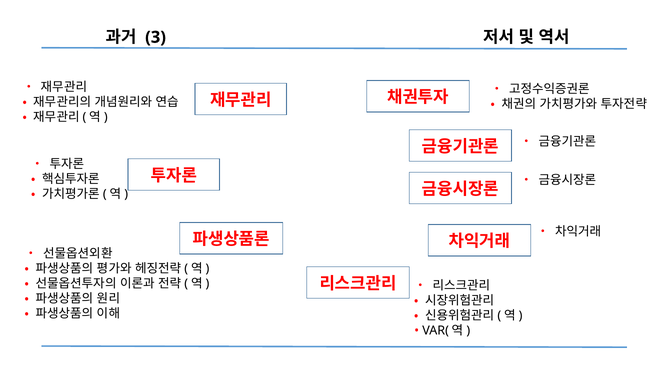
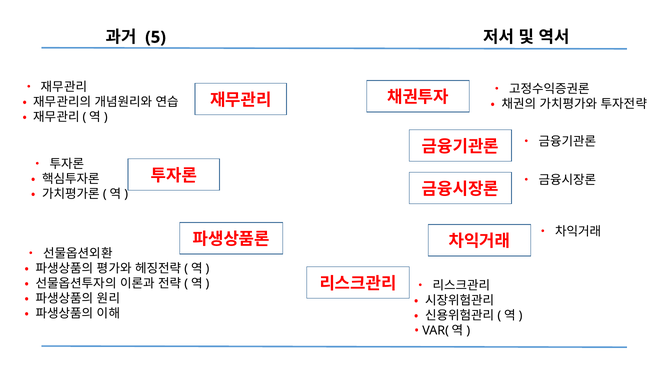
3: 3 -> 5 (156, 37)
